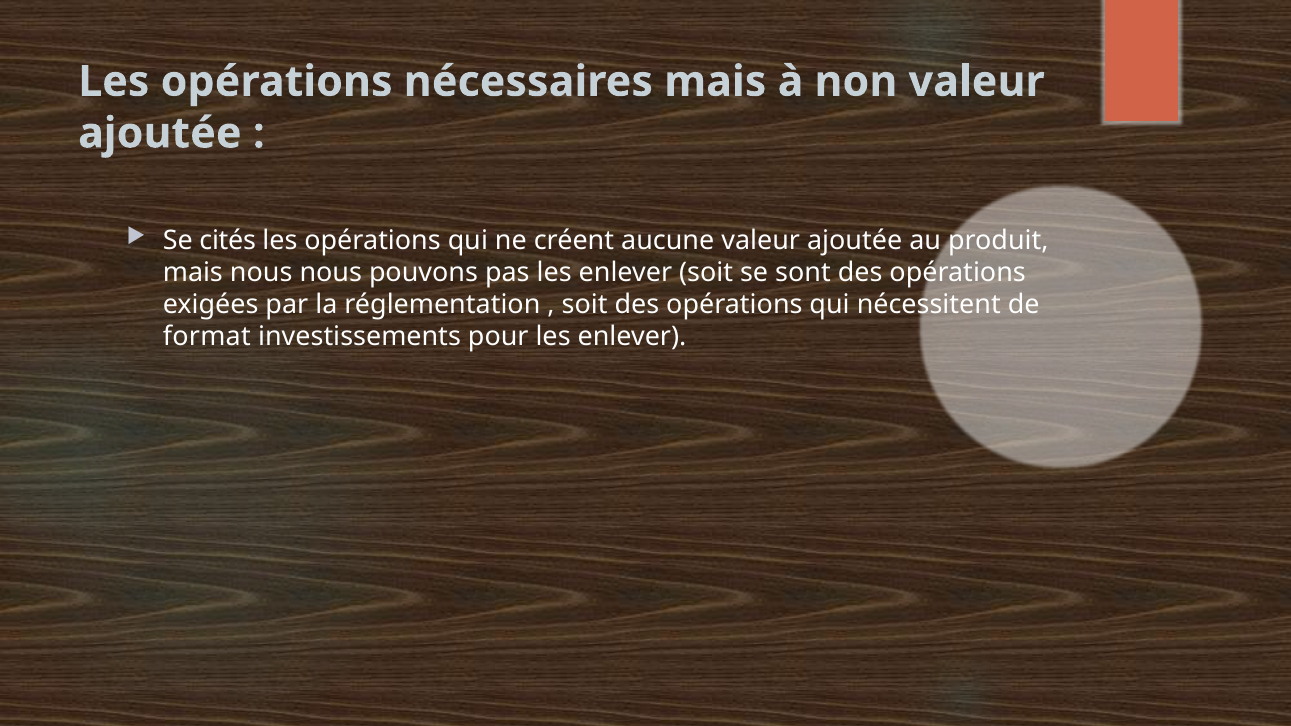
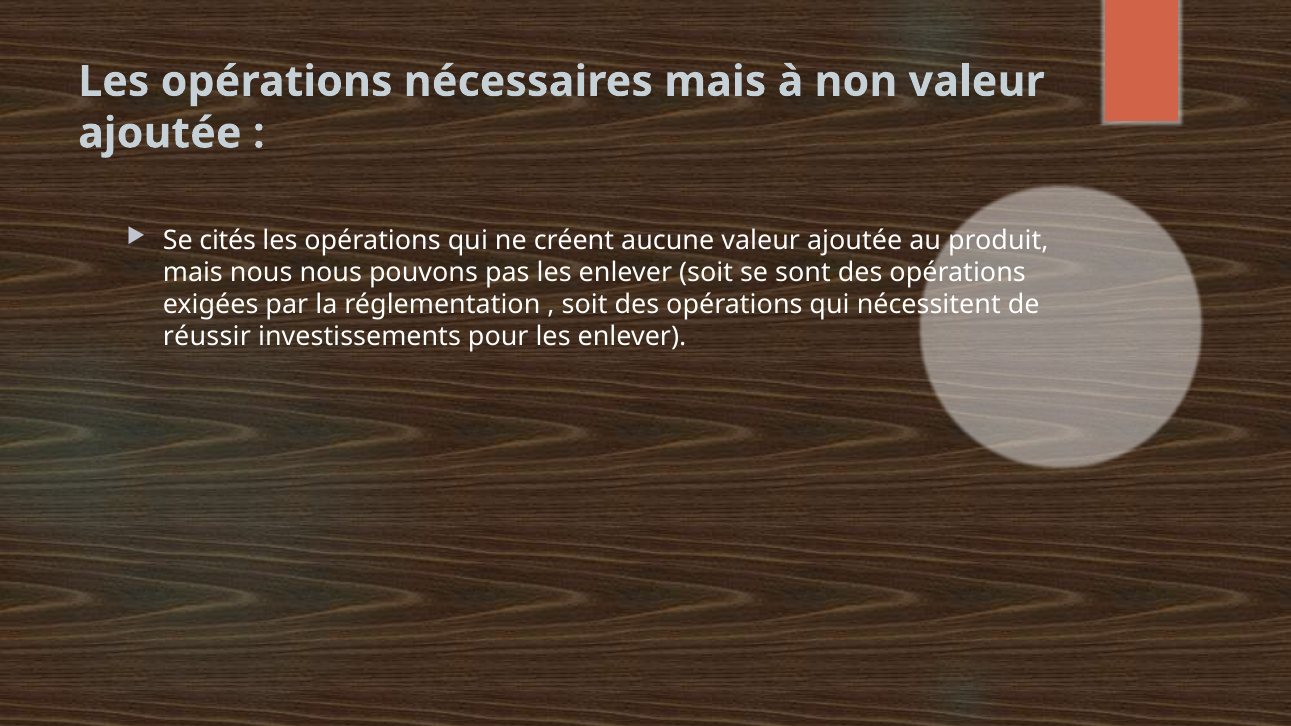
format: format -> réussir (207, 337)
